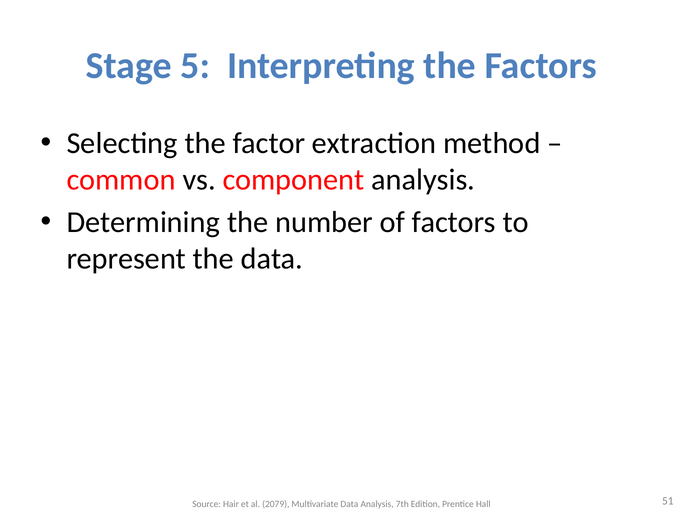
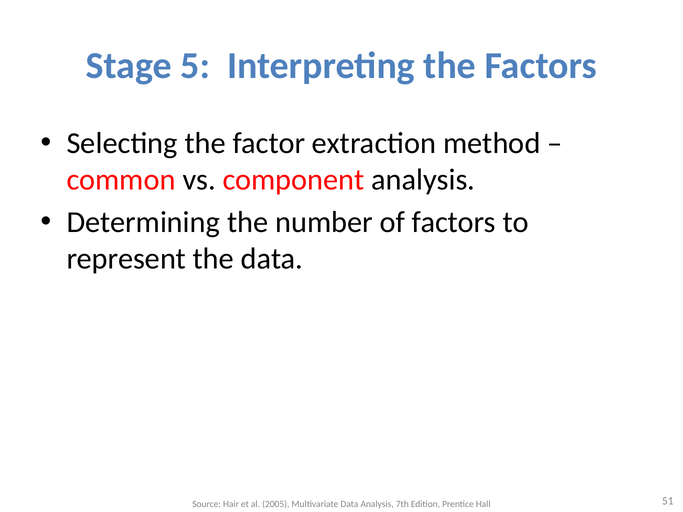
2079: 2079 -> 2005 (276, 504)
